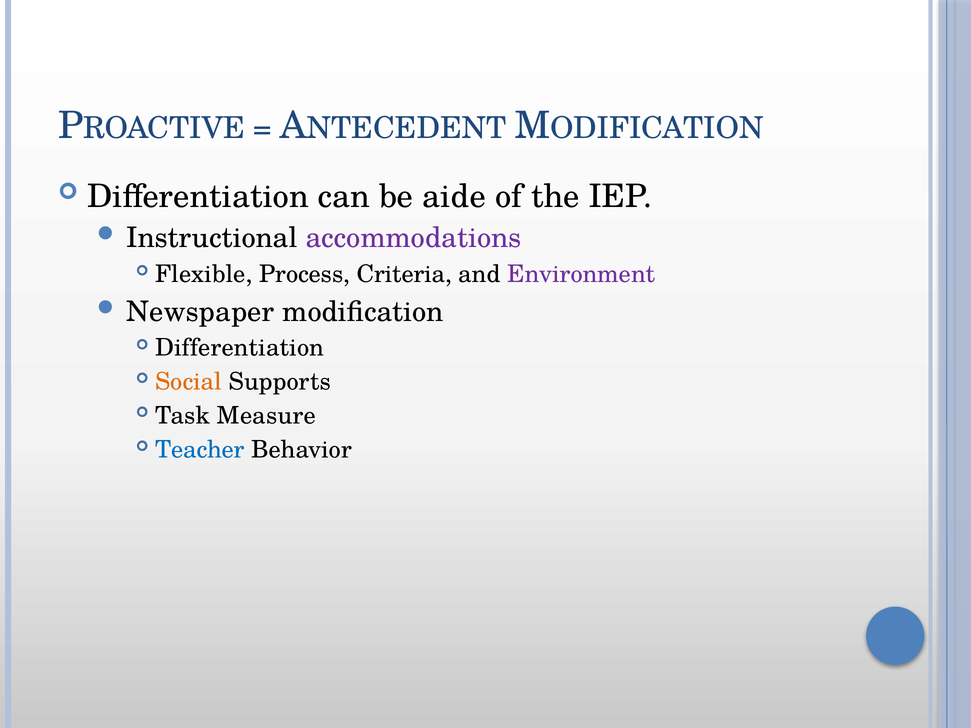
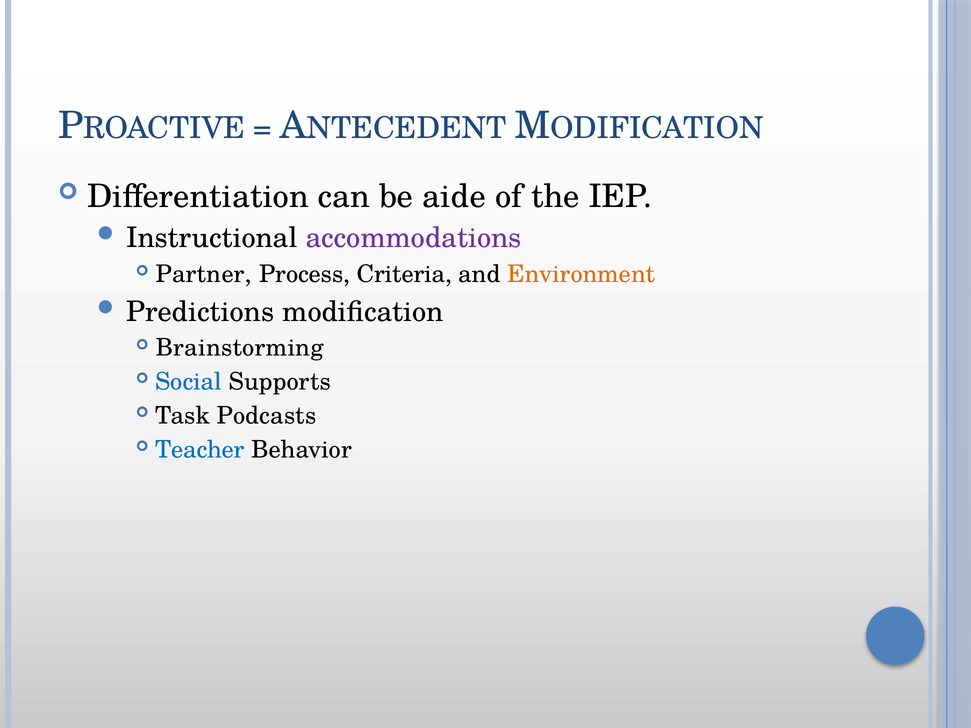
Flexible: Flexible -> Partner (204, 274)
Environment colour: purple -> orange (581, 274)
Newspaper: Newspaper -> Predictions (200, 312)
Differentiation: Differentiation -> Brainstorming (240, 348)
Social colour: orange -> blue (189, 382)
Measure: Measure -> Podcasts (266, 416)
